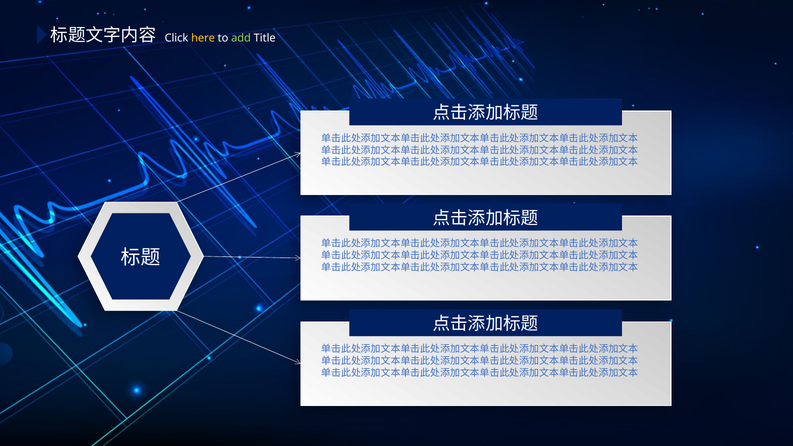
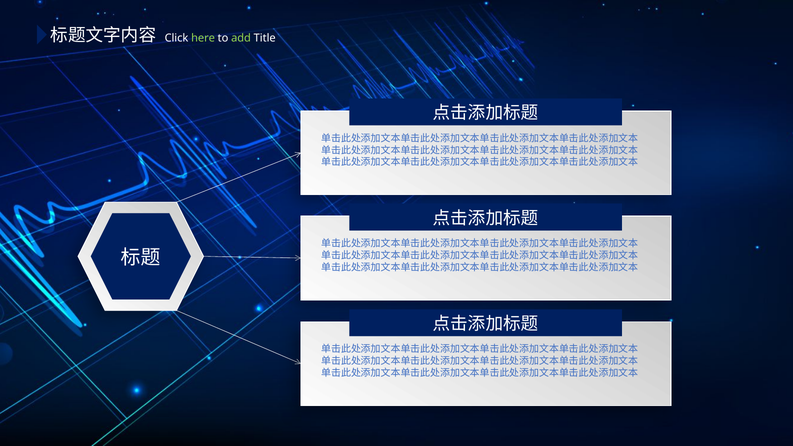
here colour: yellow -> light green (203, 38)
